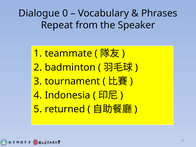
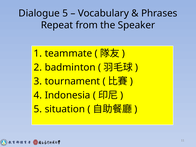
Dialogue 0: 0 -> 5 (65, 13)
returned: returned -> situation (65, 109)
